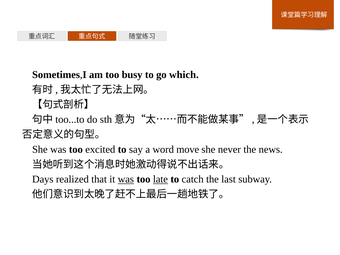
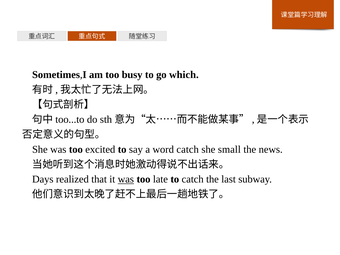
word move: move -> catch (188, 149)
never: never -> small (229, 149)
late underline: present -> none (160, 179)
